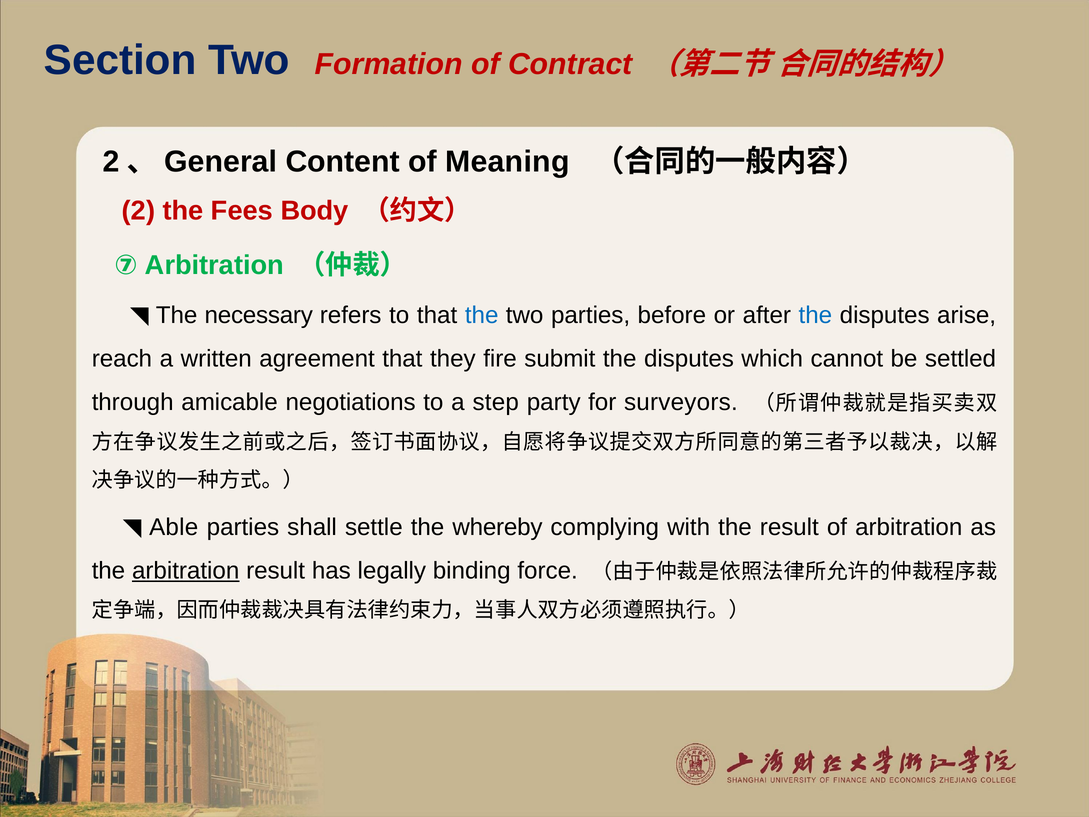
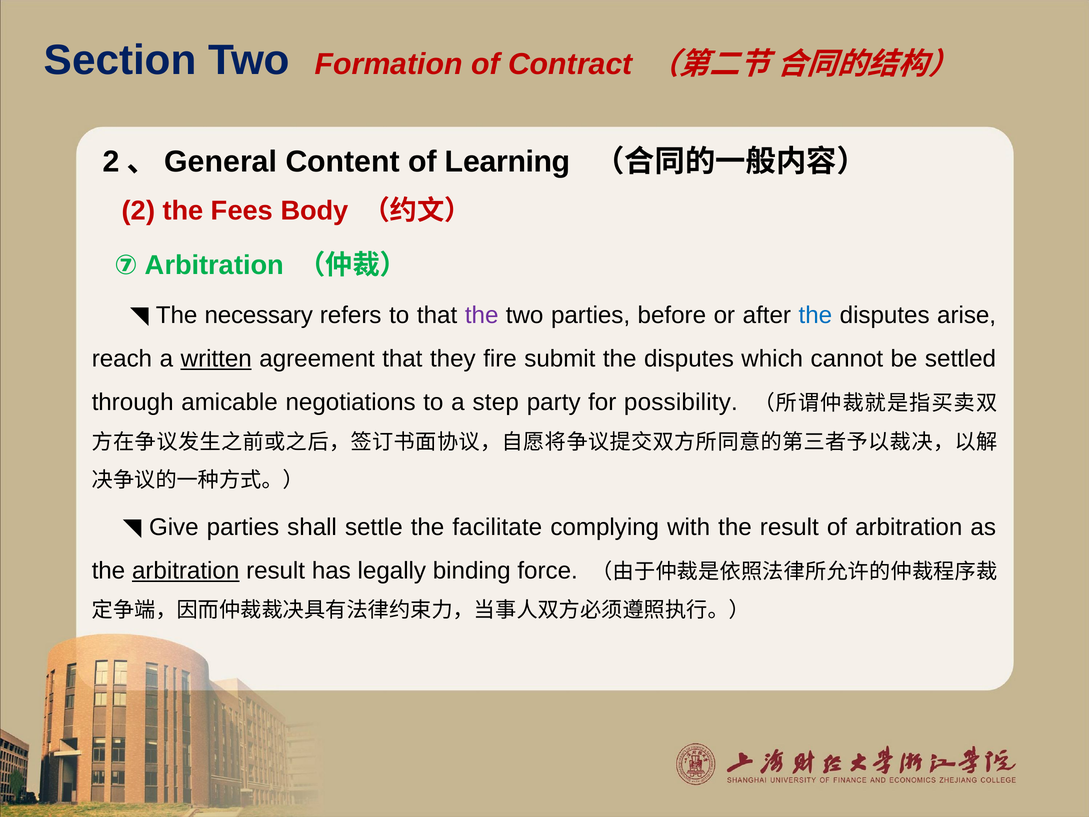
Meaning: Meaning -> Learning (508, 162)
the colour: blue -> purple (482, 315)
written underline: none -> present (216, 359)
surveyors: surveyors -> possibility (681, 402)
Able: Able -> Give (174, 527)
whereby: whereby -> facilitate (497, 527)
